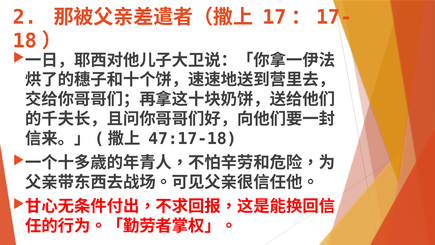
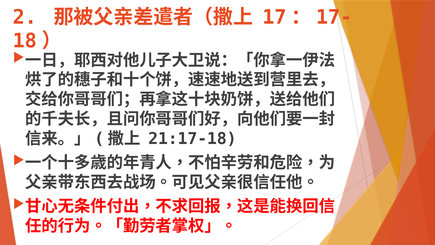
47:17-18: 47:17-18 -> 21:17-18 (192, 139)
